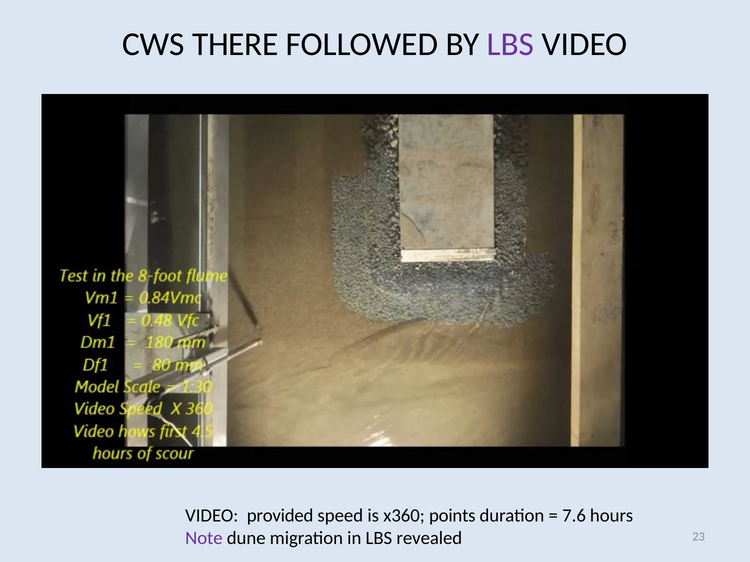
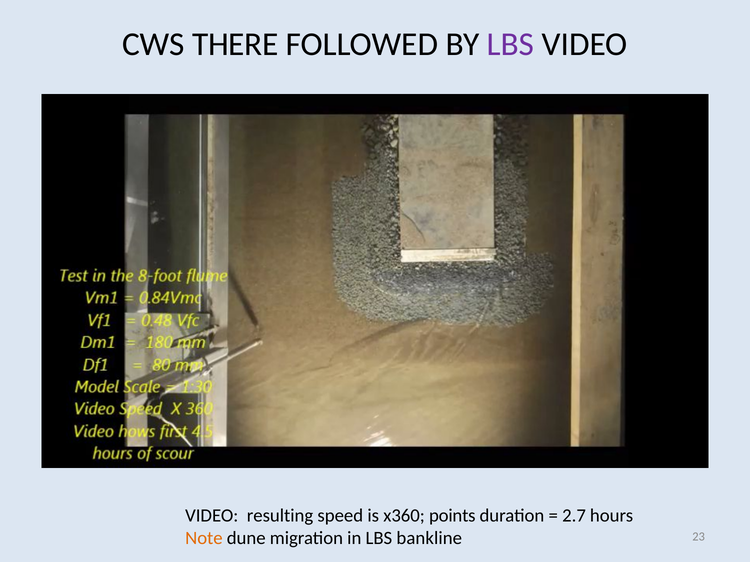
provided: provided -> resulting (280, 516)
7.6: 7.6 -> 2.7 (574, 516)
Note colour: purple -> orange (204, 539)
revealed: revealed -> bankline (429, 539)
